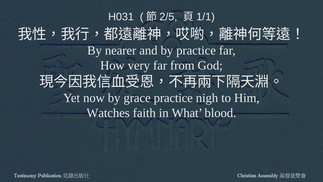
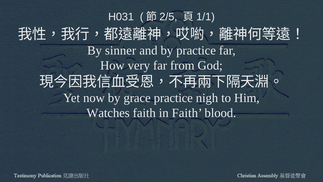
nearer: nearer -> sinner (121, 50)
in What: What -> Faith (187, 113)
